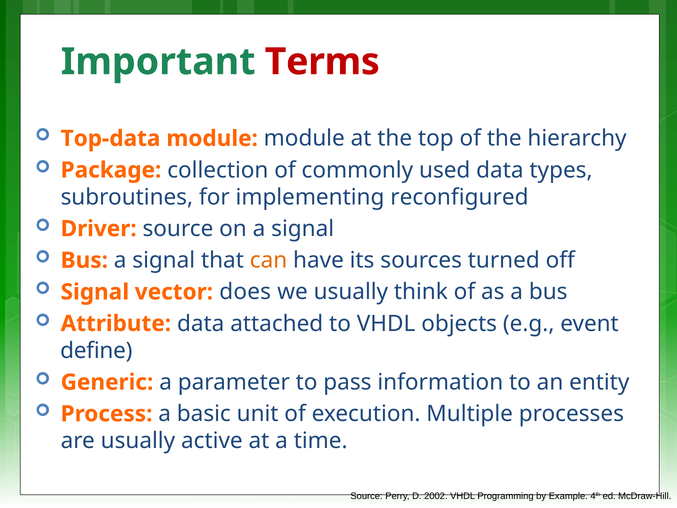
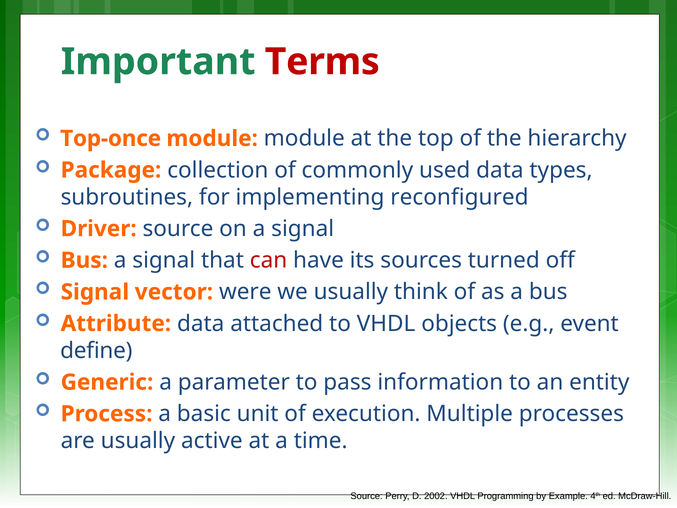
Top-data: Top-data -> Top-once (111, 138)
can colour: orange -> red (269, 260)
does: does -> were (245, 292)
